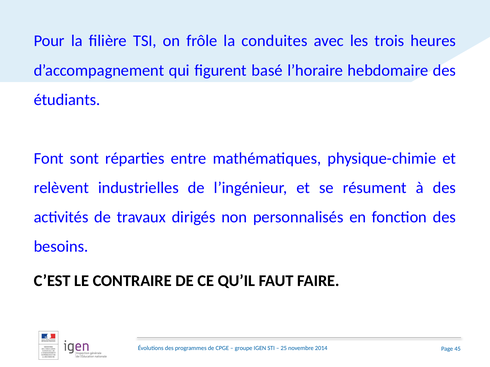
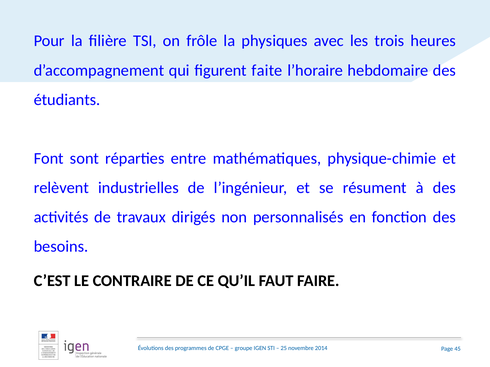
conduites: conduites -> physiques (275, 41)
basé: basé -> faite (267, 70)
